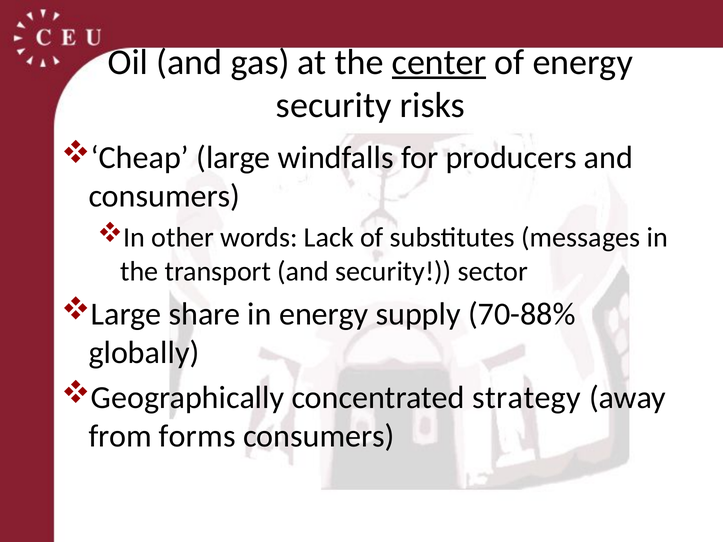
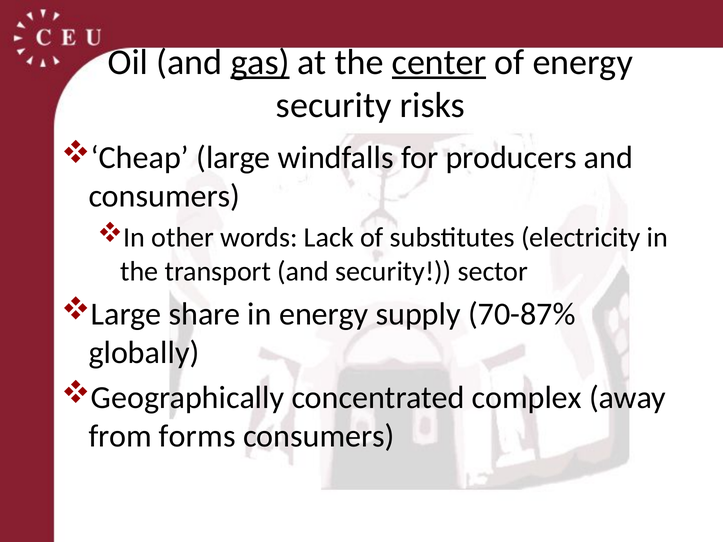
gas underline: none -> present (260, 62)
messages: messages -> electricity (581, 238)
70-88%: 70-88% -> 70-87% (522, 314)
strategy: strategy -> complex (527, 398)
